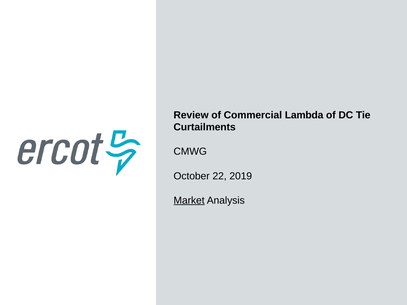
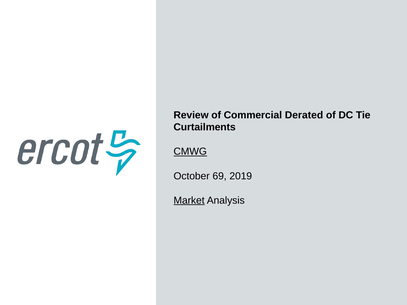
Lambda: Lambda -> Derated (304, 115)
CMWG underline: none -> present (190, 152)
22: 22 -> 69 (220, 176)
